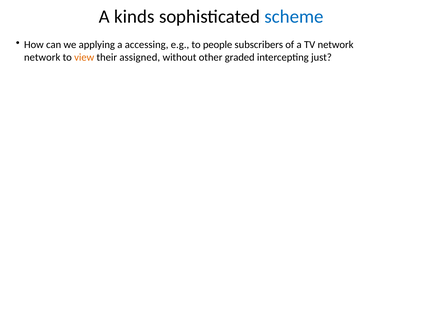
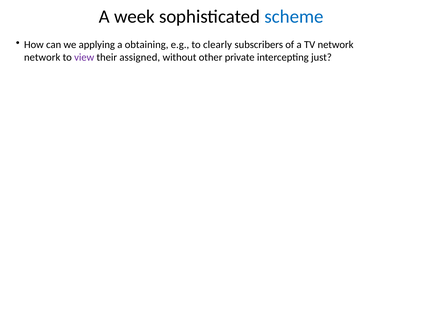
kinds: kinds -> week (134, 17)
accessing: accessing -> obtaining (147, 45)
people: people -> clearly (218, 45)
view colour: orange -> purple (84, 57)
graded: graded -> private (240, 57)
